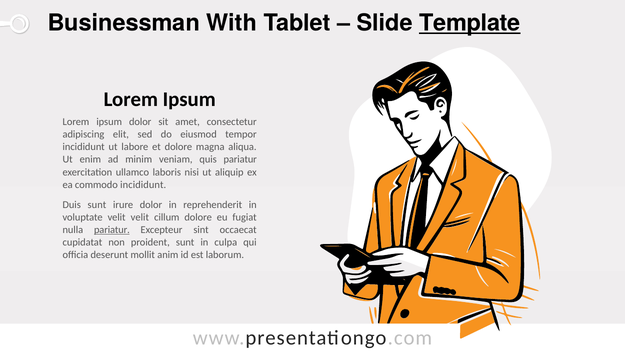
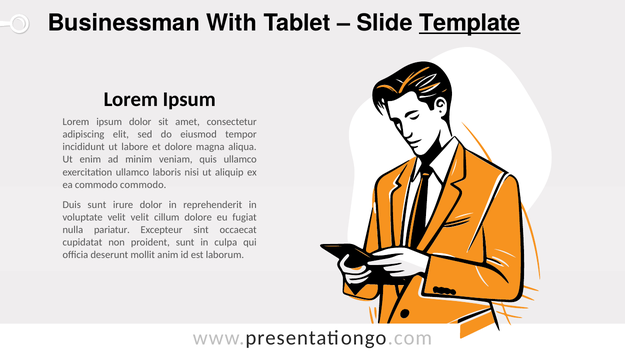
quis pariatur: pariatur -> ullamco (240, 159)
commodo incididunt: incididunt -> commodo (143, 184)
pariatur underline: present -> none (112, 230)
